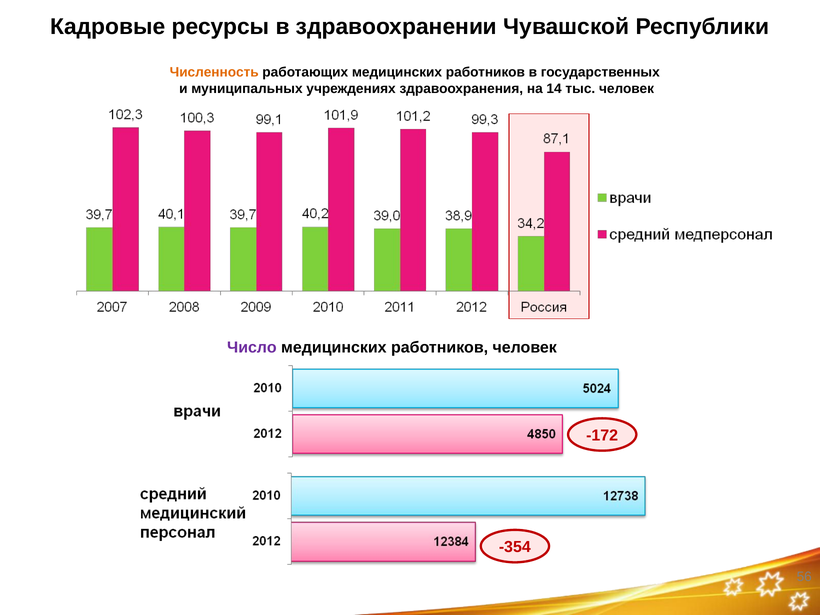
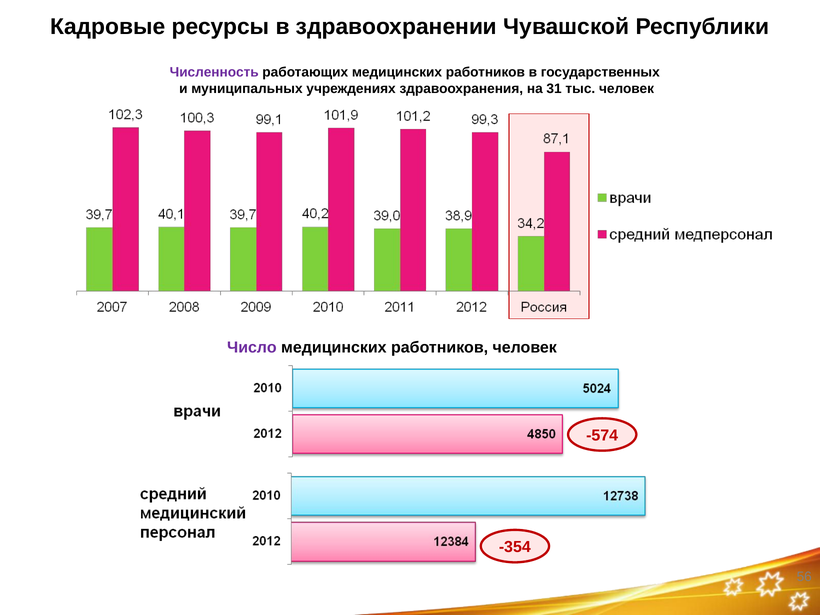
Численность colour: orange -> purple (214, 72)
14: 14 -> 31 (554, 89)
-172: -172 -> -574 (602, 436)
